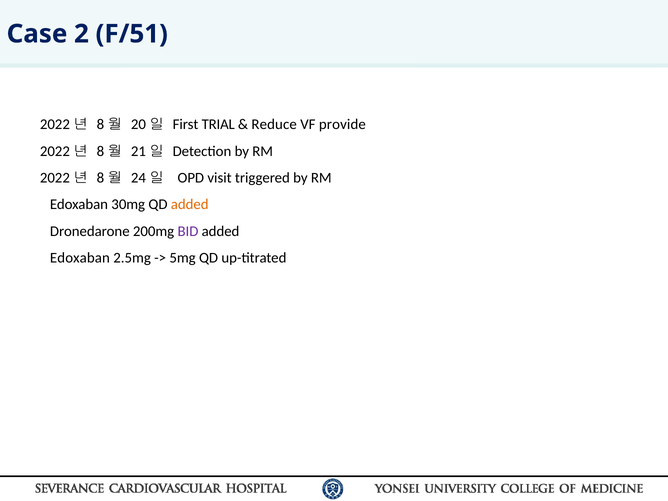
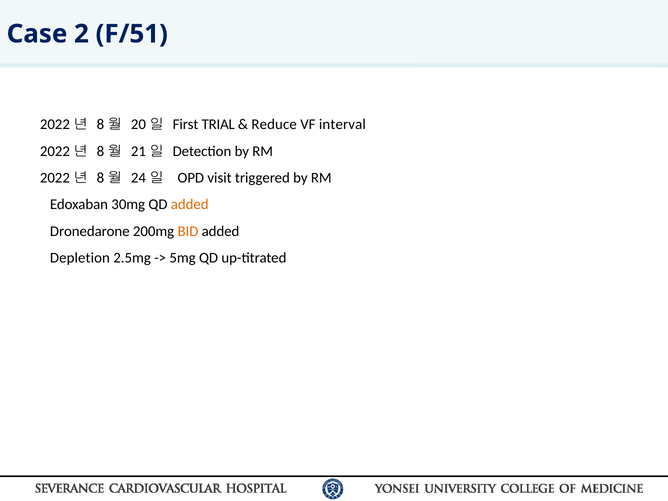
provide: provide -> interval (342, 124)
BID colour: purple -> orange (188, 231)
Edoxaban: Edoxaban -> Depletion (80, 258)
